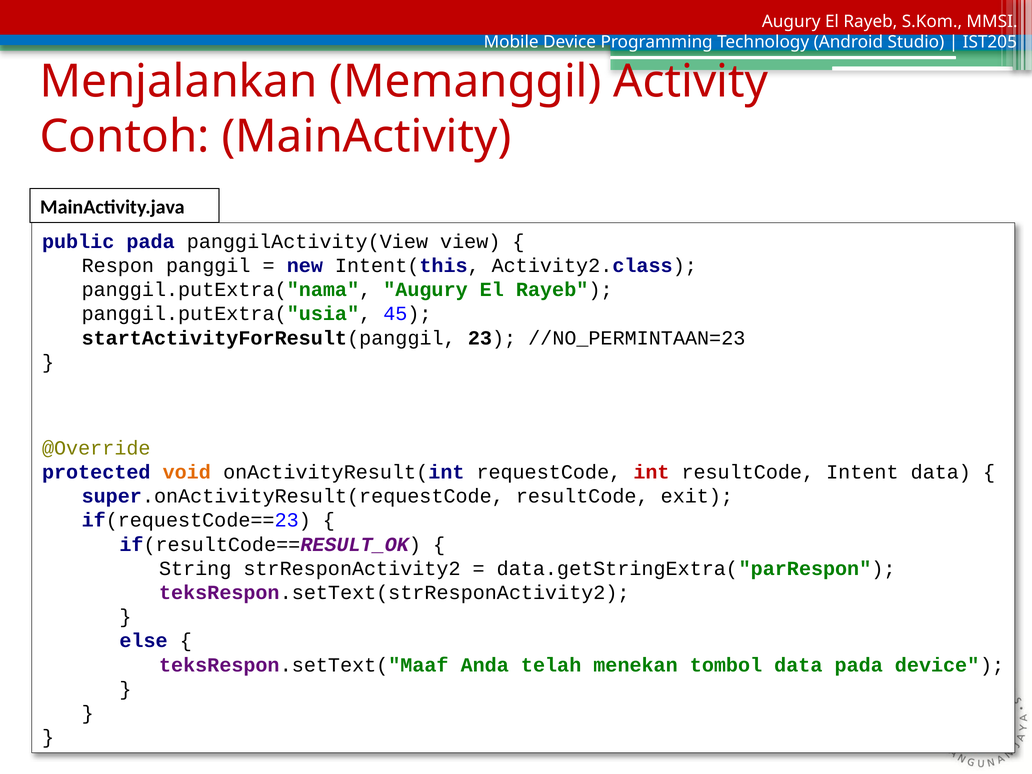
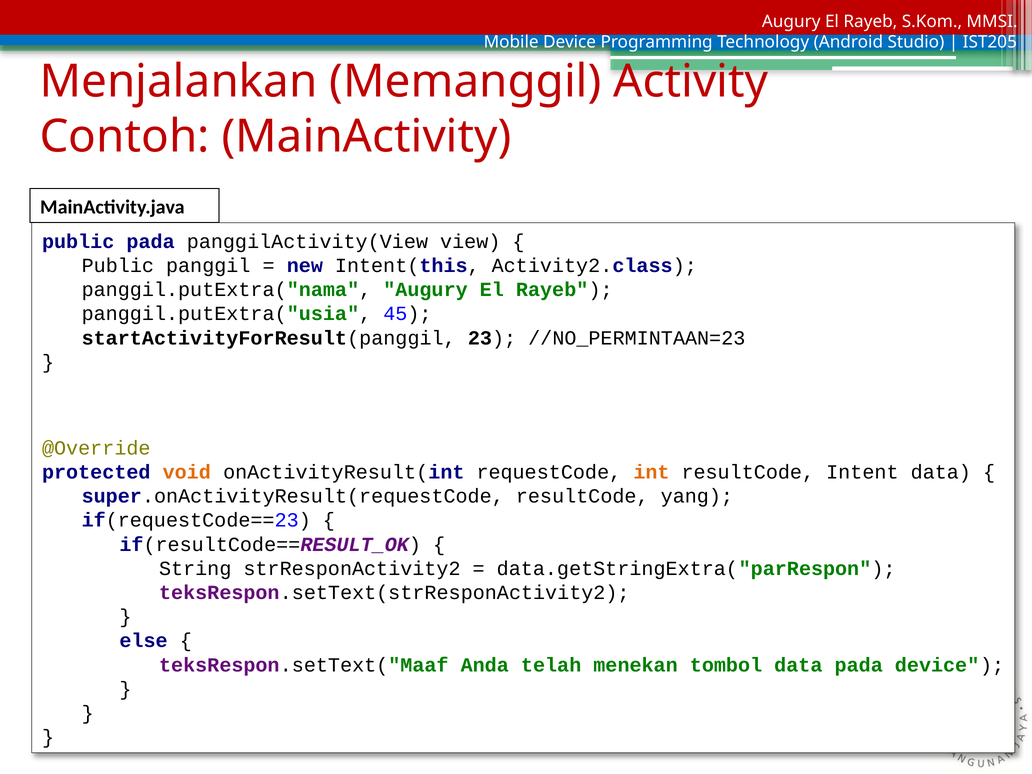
Respon: Respon -> Public (118, 266)
int colour: red -> orange (651, 472)
exit: exit -> yang (697, 496)
